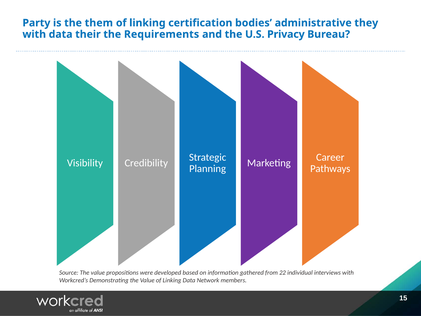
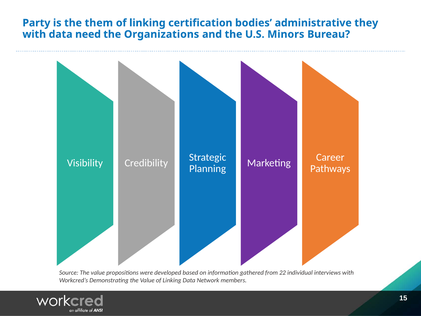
their: their -> need (88, 34)
Requirements: Requirements -> Organizations (162, 34)
Privacy: Privacy -> Minors (286, 34)
